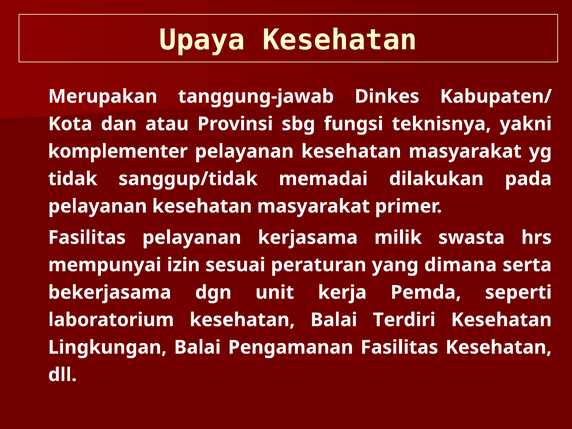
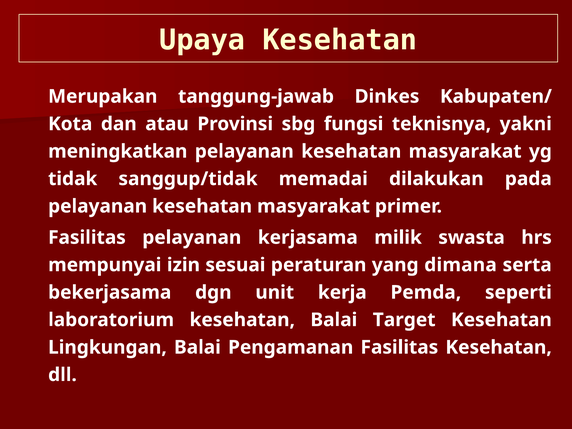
komplementer: komplementer -> meningkatkan (118, 151)
Terdiri: Terdiri -> Target (404, 320)
